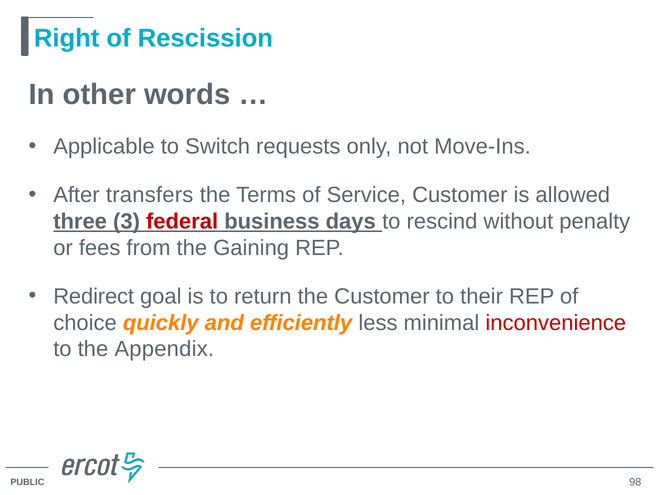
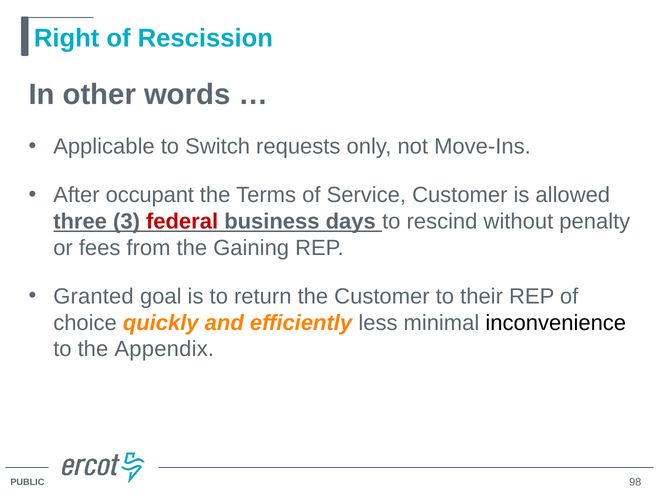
transfers: transfers -> occupant (150, 195)
Redirect: Redirect -> Granted (93, 296)
inconvenience colour: red -> black (556, 323)
